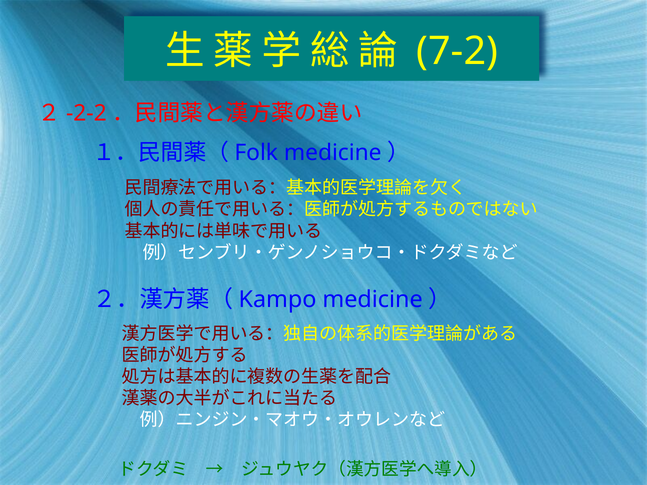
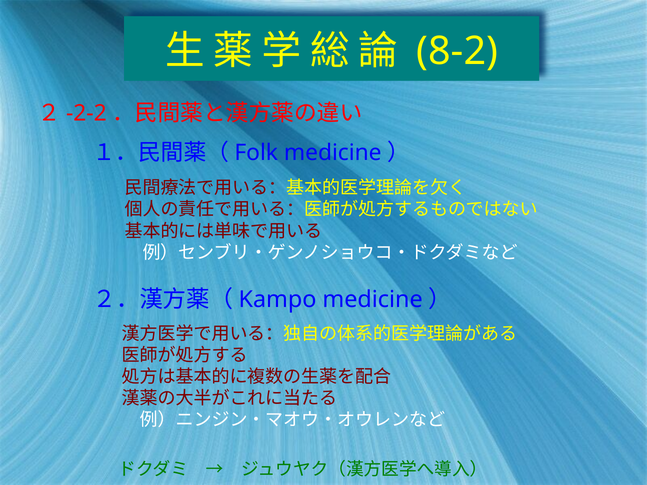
7-2: 7-2 -> 8-2 (457, 51)
